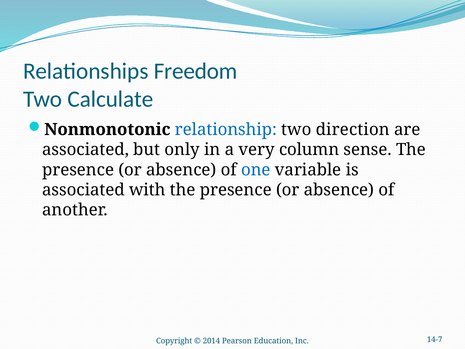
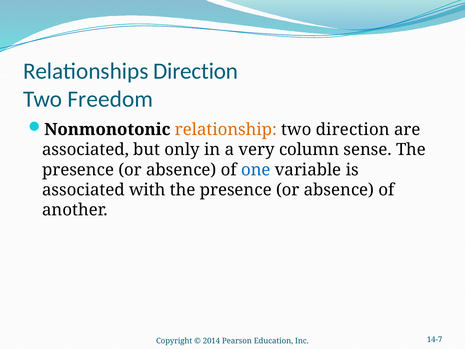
Relationships Freedom: Freedom -> Direction (196, 71)
Calculate: Calculate -> Freedom (110, 99)
relationship colour: blue -> orange (226, 129)
